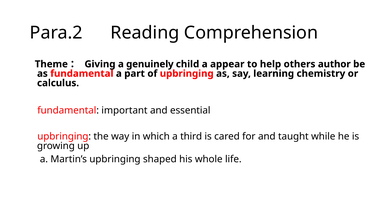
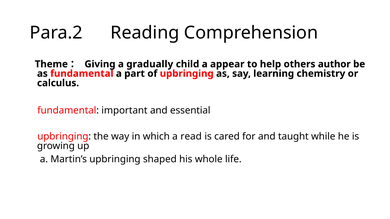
genuinely: genuinely -> gradually (150, 64)
third: third -> read (191, 137)
